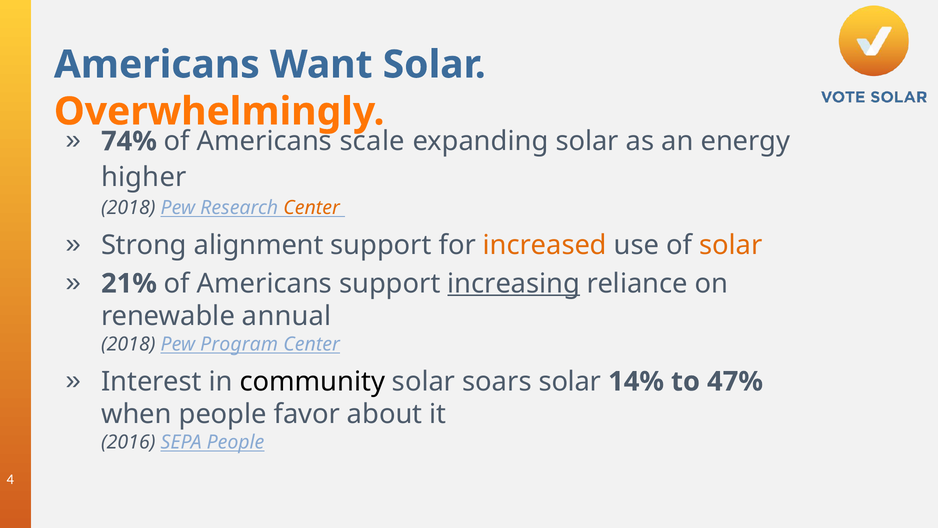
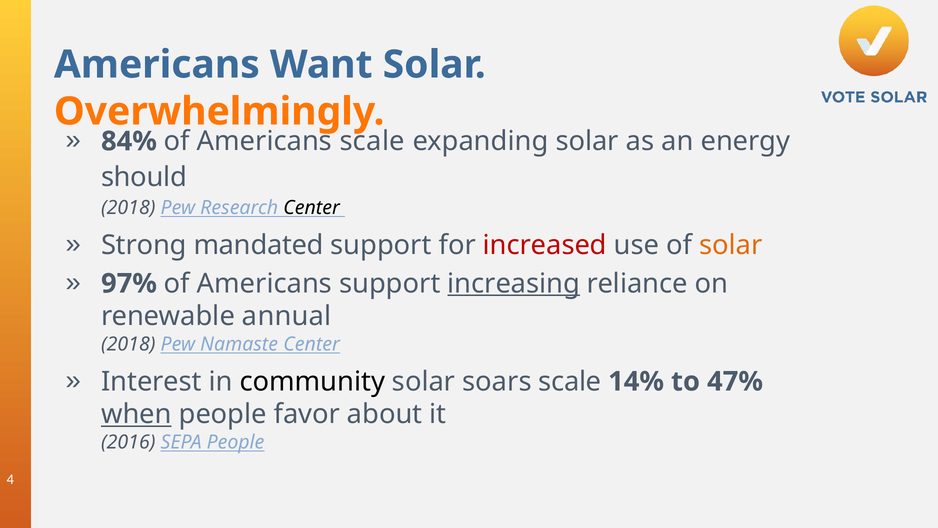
74%: 74% -> 84% (129, 141)
higher: higher -> should (144, 177)
Center colour: orange -> black (312, 208)
alignment: alignment -> mandated (259, 245)
increased colour: orange -> red (545, 245)
21%: 21% -> 97% (129, 283)
Program: Program -> Namaste (239, 344)
soars solar: solar -> scale (570, 381)
when underline: none -> present (136, 414)
